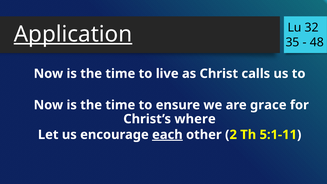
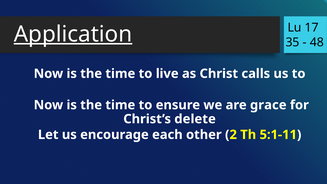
32: 32 -> 17 (312, 28)
where: where -> delete (195, 119)
each underline: present -> none (167, 135)
